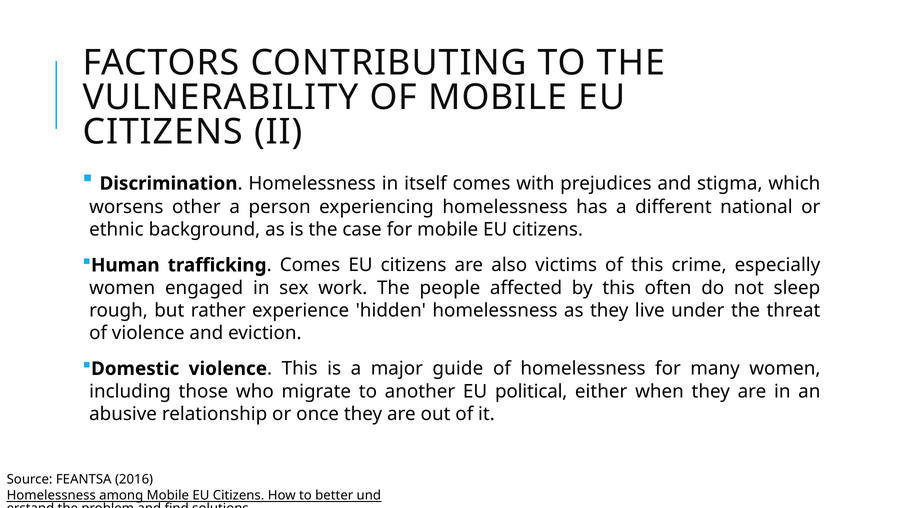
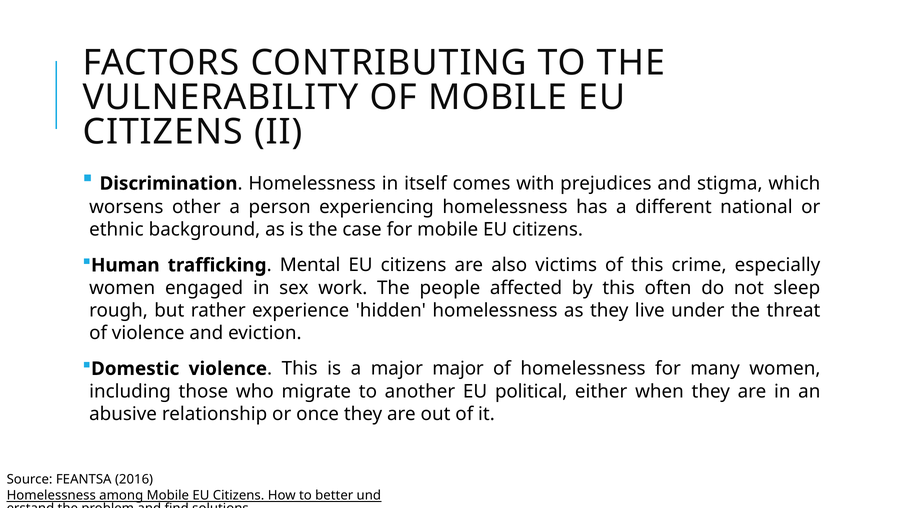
Comes: Comes -> Mental (310, 265)
major guide: guide -> major (458, 369)
